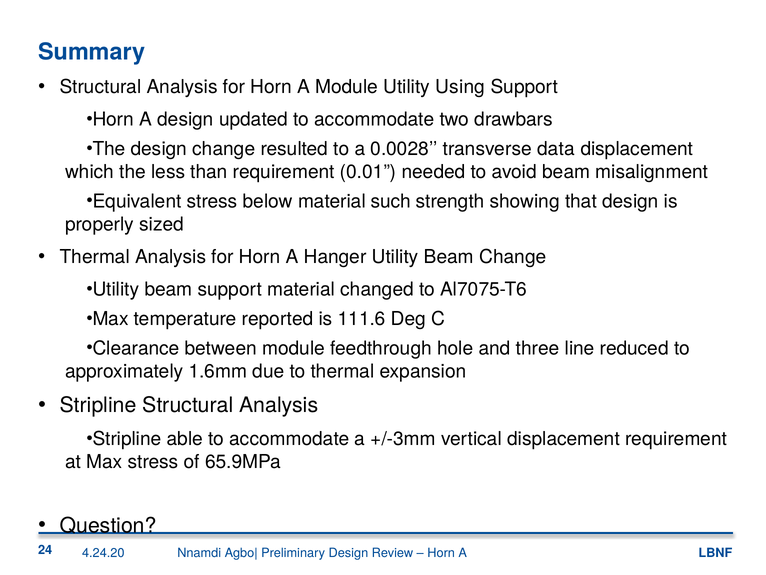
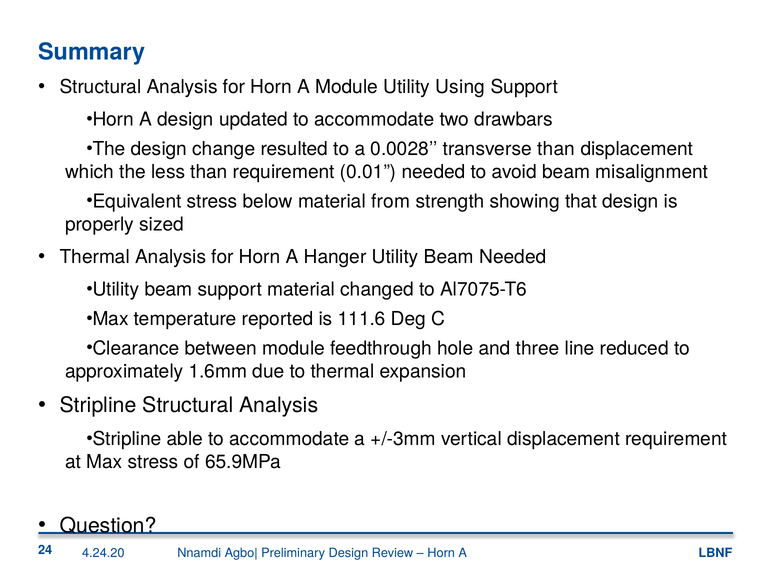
transverse data: data -> than (556, 149)
such: such -> from (391, 201)
Beam Change: Change -> Needed (513, 257)
